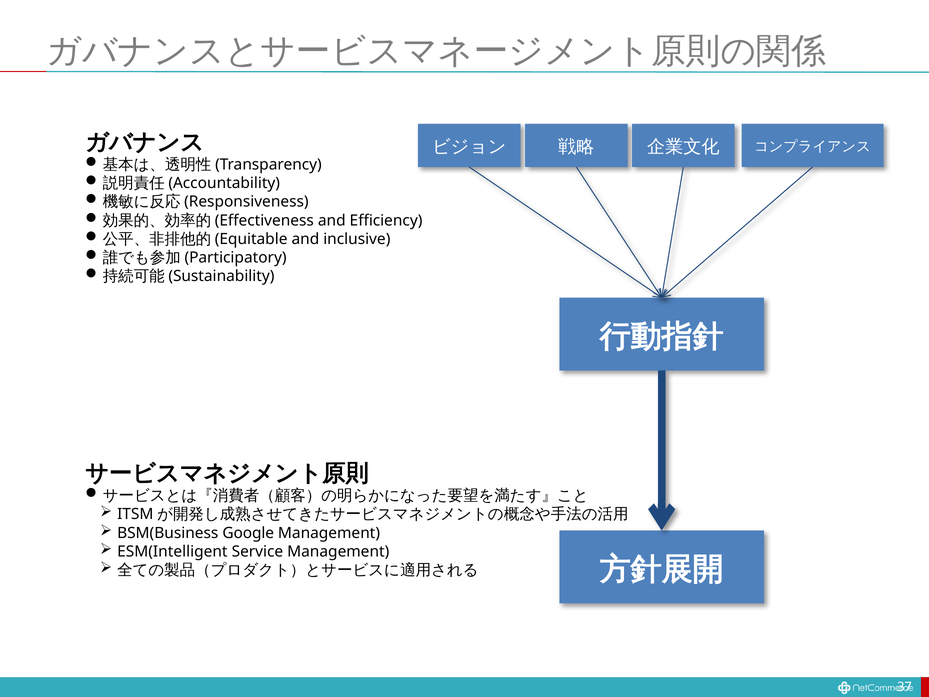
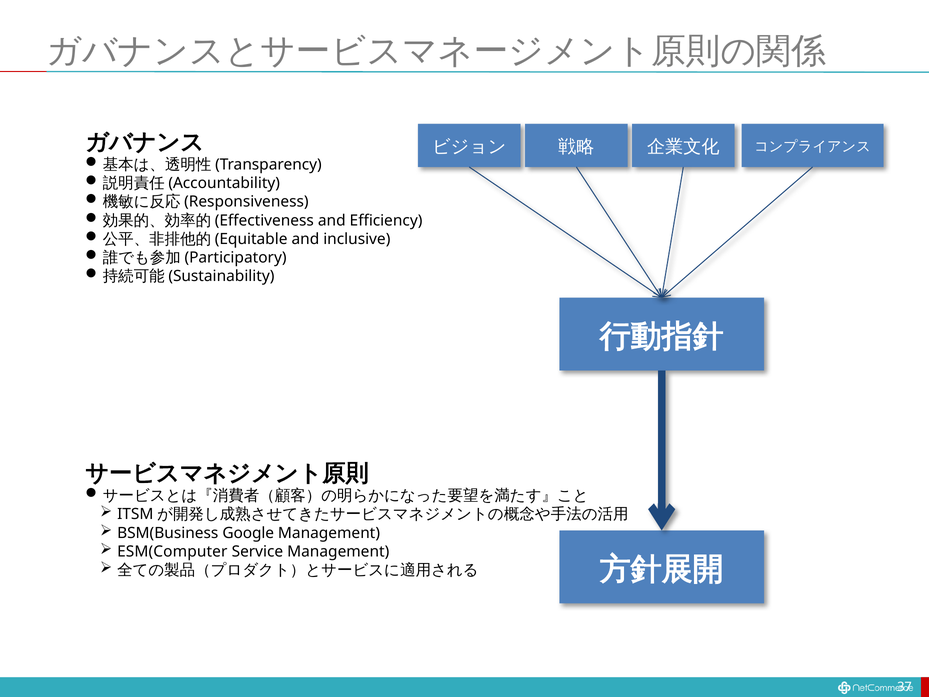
ESM(Intelligent: ESM(Intelligent -> ESM(Computer (172, 551)
